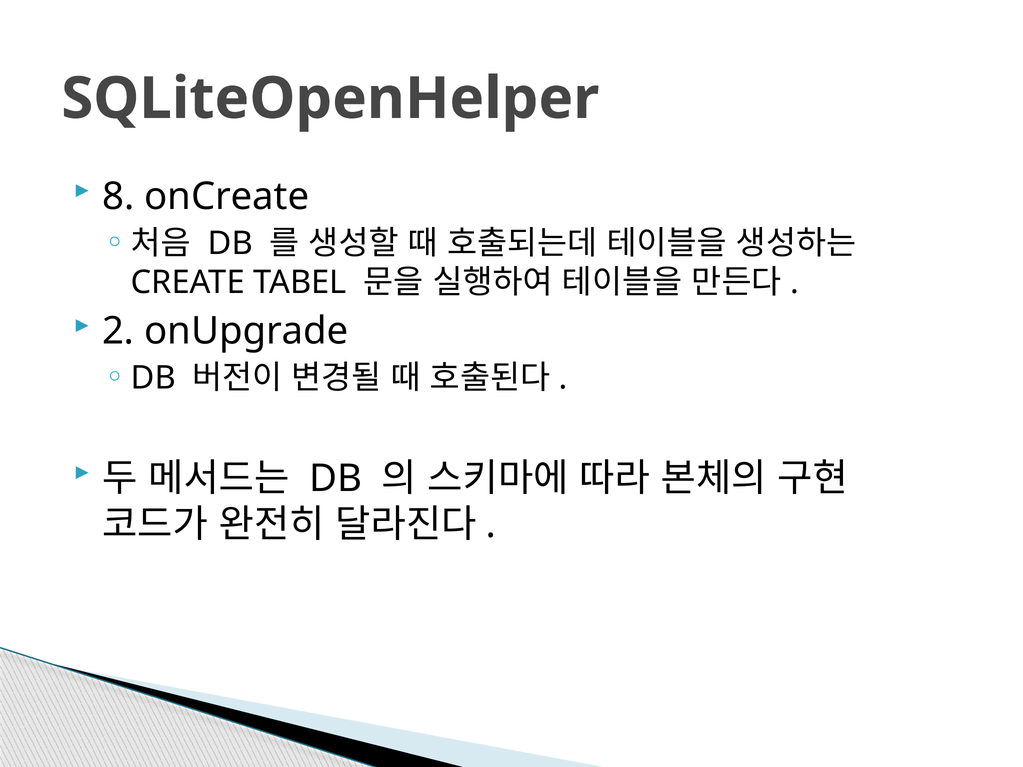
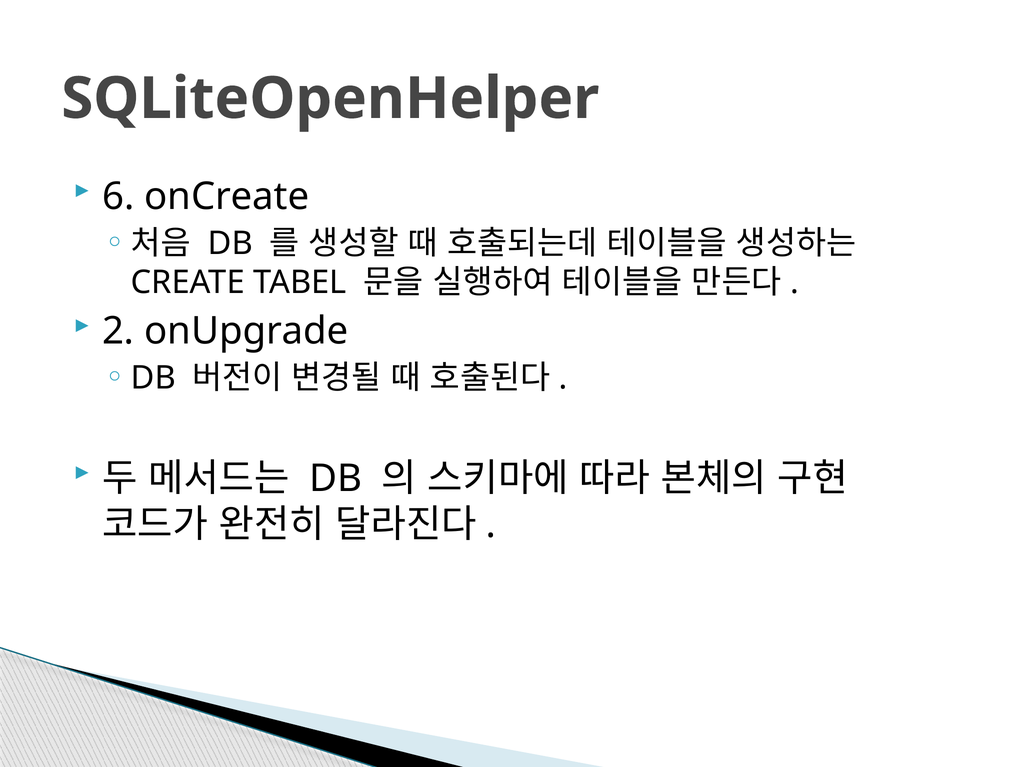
8: 8 -> 6 (118, 196)
